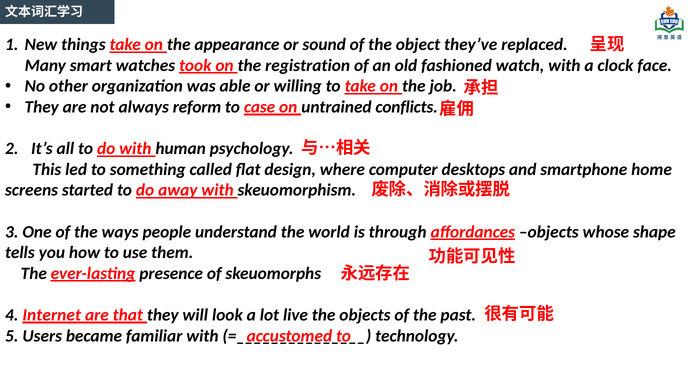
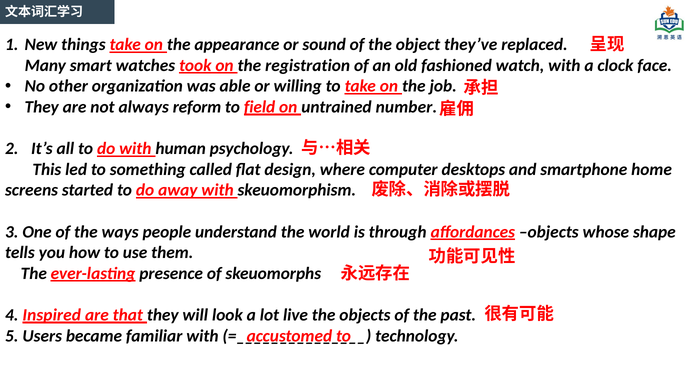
case: case -> field (260, 107)
conflicts: conflicts -> number (406, 107)
Internet: Internet -> Inspired (52, 315)
